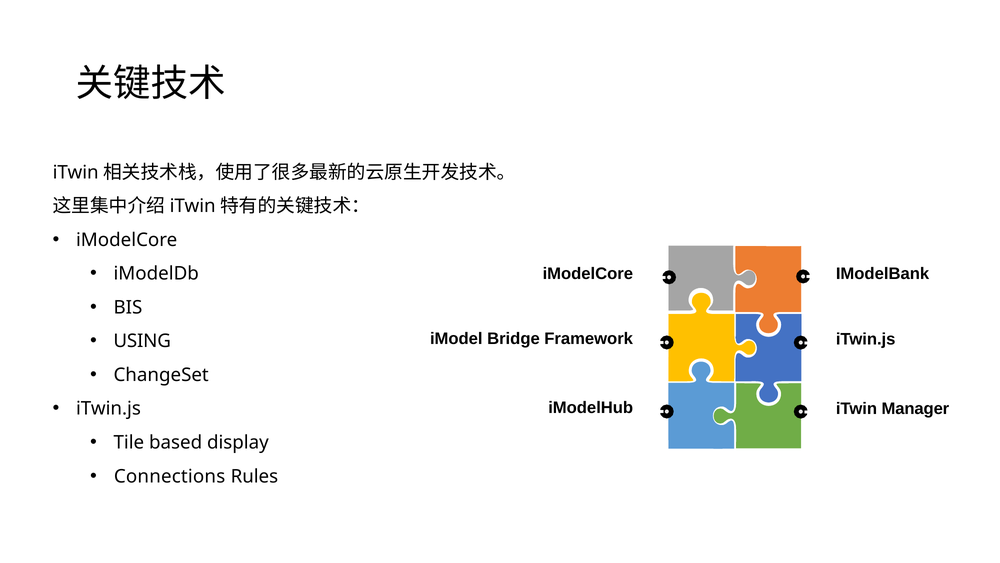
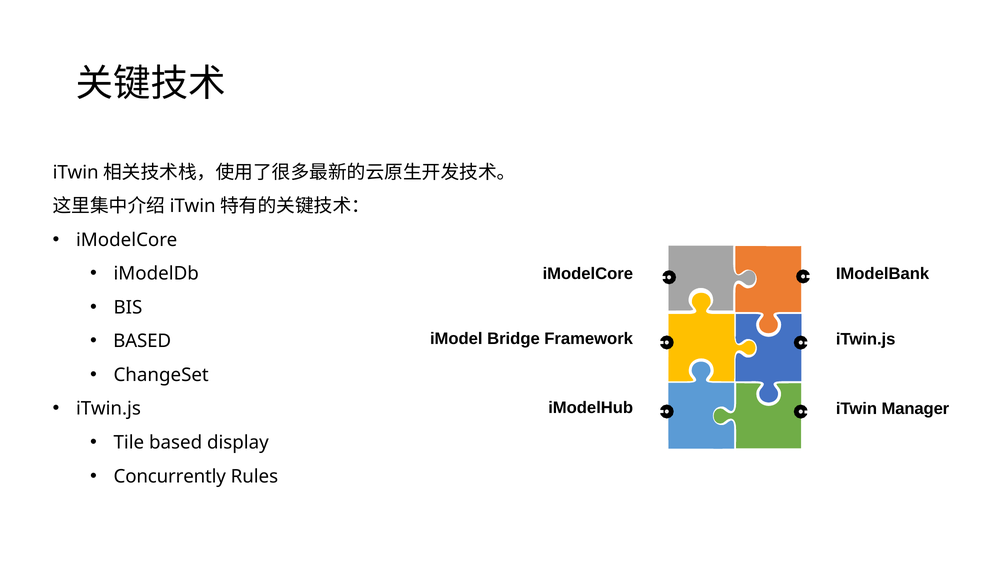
USING: USING -> BASED (142, 341)
Connections: Connections -> Concurrently (170, 476)
